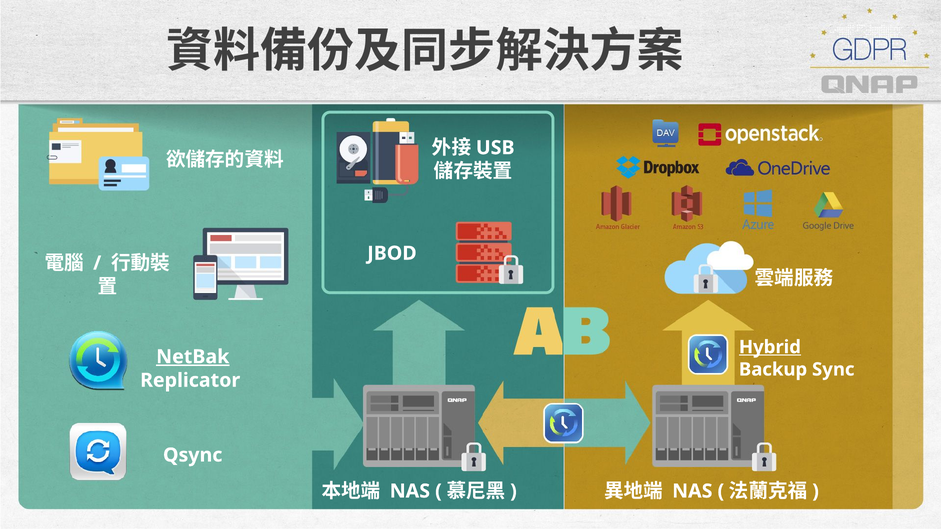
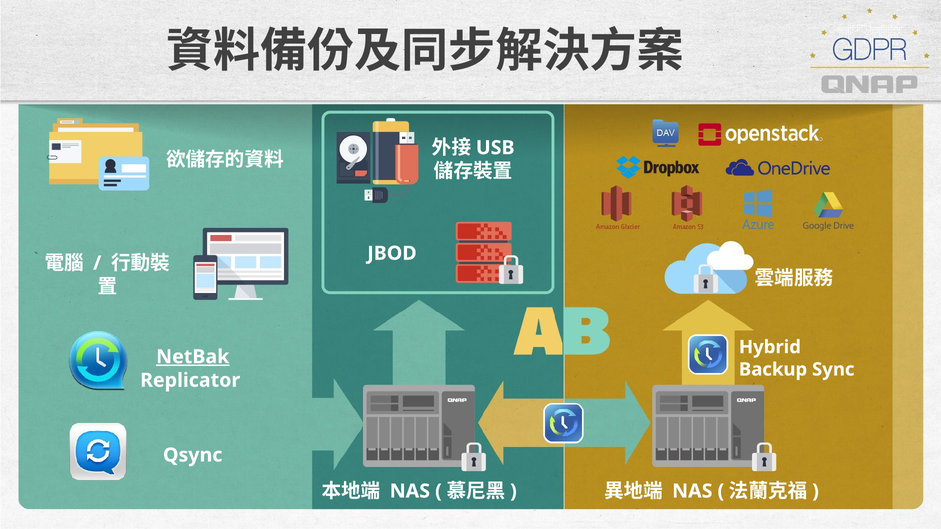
Hybrid underline: present -> none (770, 347)
